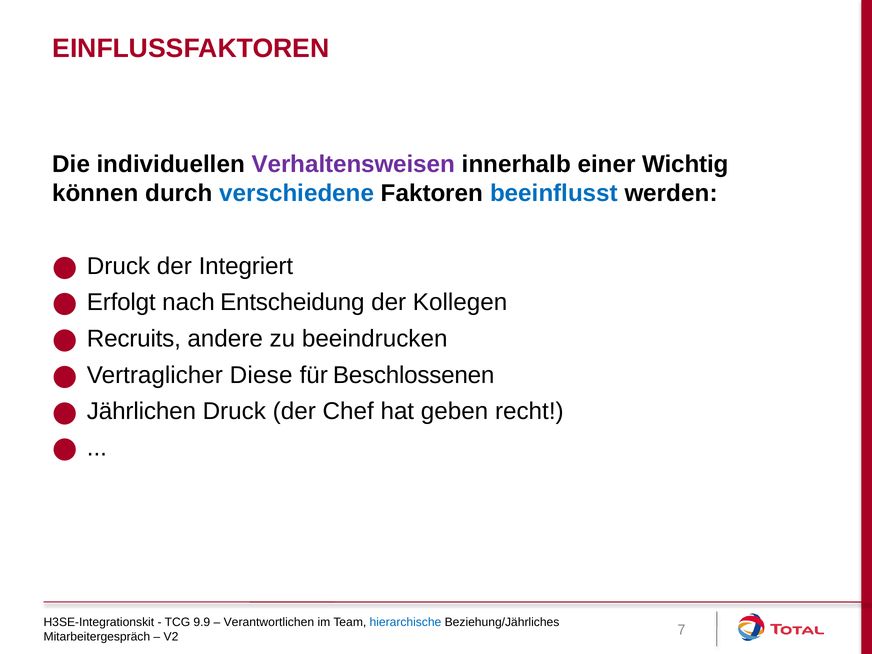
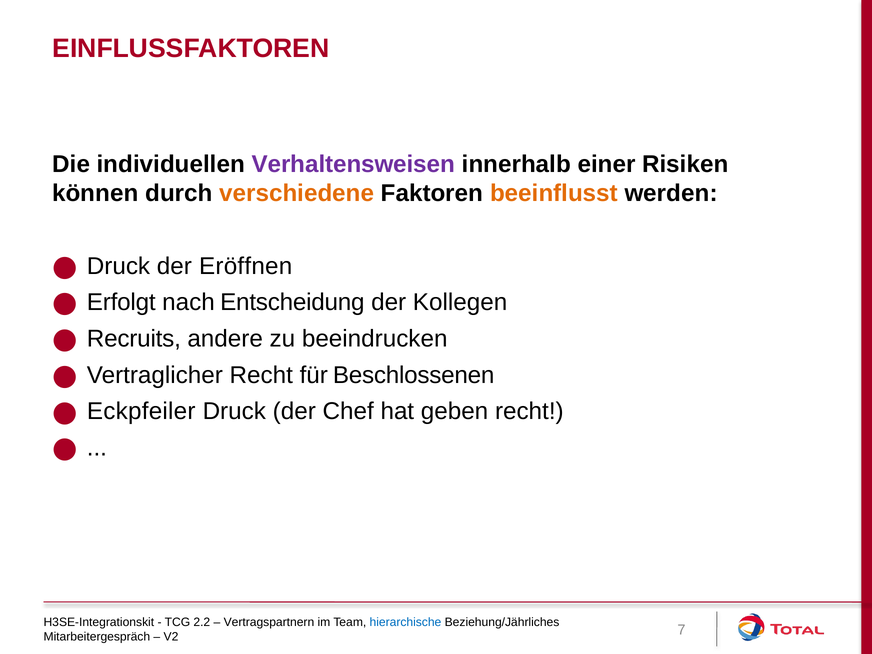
Wichtig: Wichtig -> Risiken (685, 164)
verschiedene colour: blue -> orange (297, 193)
beeinflusst colour: blue -> orange (554, 193)
Integriert: Integriert -> Eröffnen (246, 266)
Vertraglicher Diese: Diese -> Recht (261, 375)
Jährlichen: Jährlichen -> Eckpfeiler (141, 411)
9.9: 9.9 -> 2.2 (202, 622)
Verantwortlichen: Verantwortlichen -> Vertragspartnern (269, 622)
